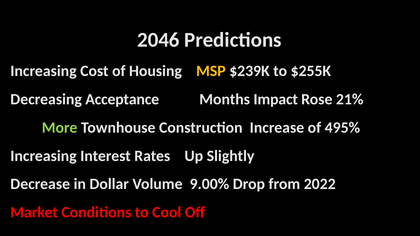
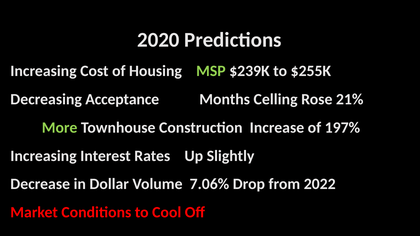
2046: 2046 -> 2020 (158, 40)
MSP colour: yellow -> light green (211, 71)
Impact: Impact -> Celling (276, 99)
495%: 495% -> 197% (342, 128)
9.00%: 9.00% -> 7.06% (209, 184)
